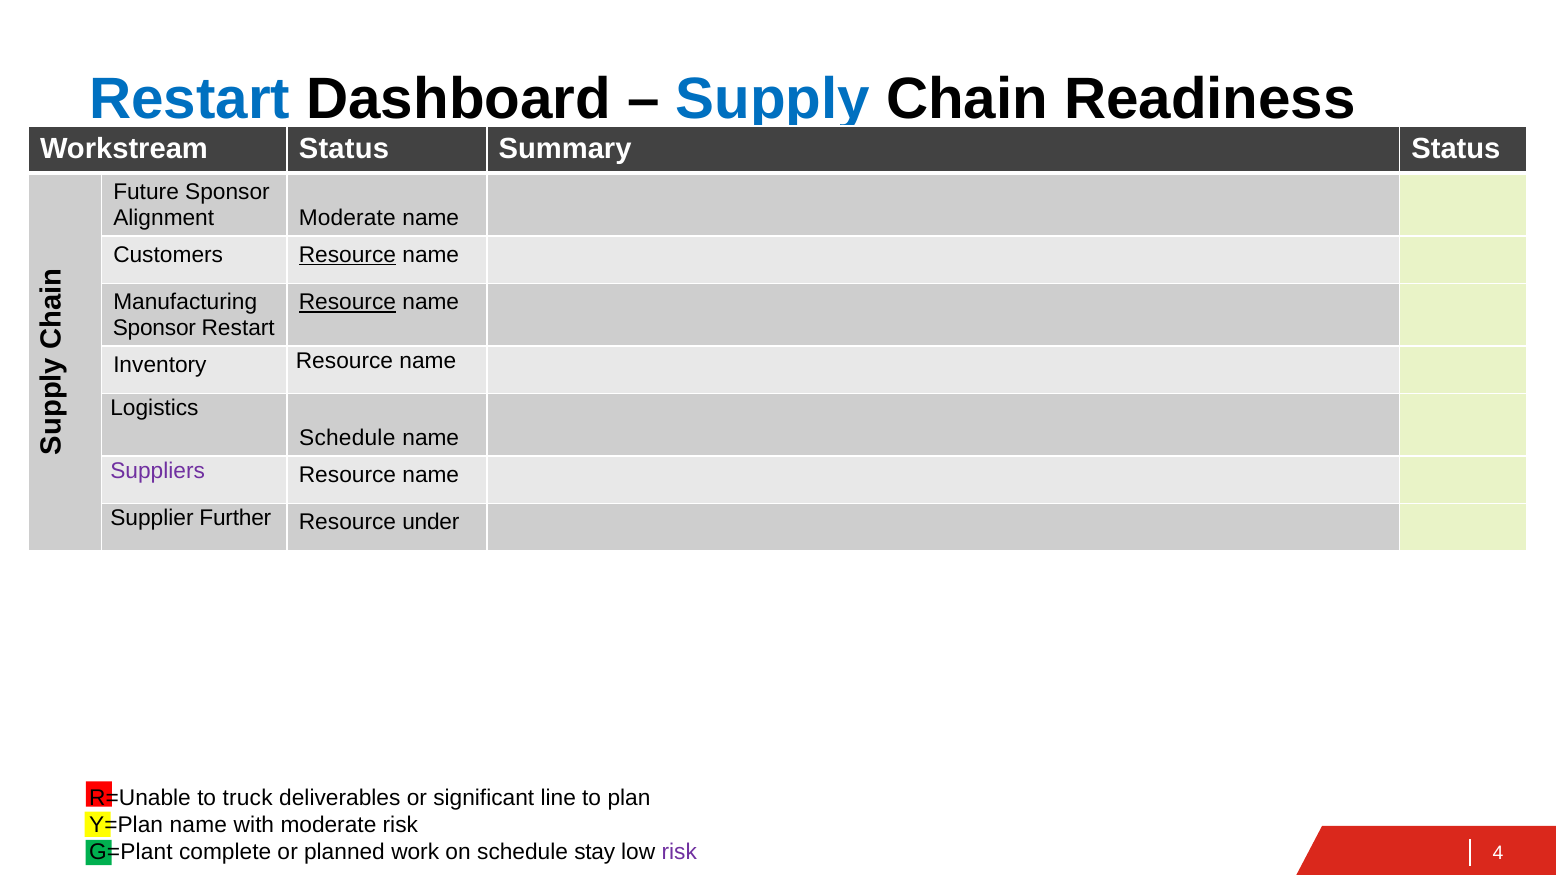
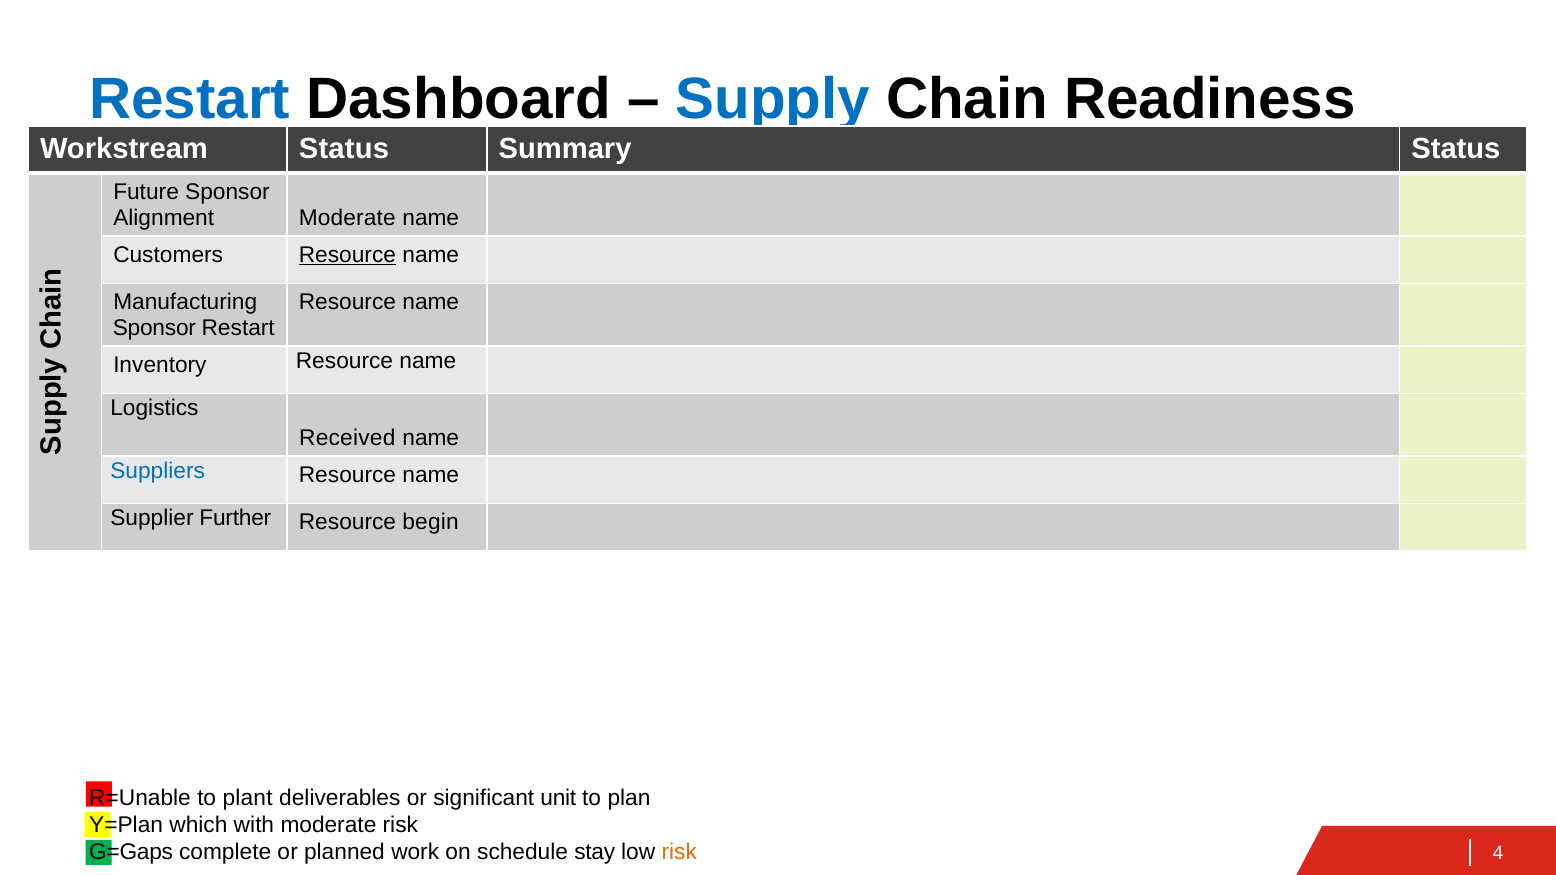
Resource underline: present -> none (347, 302)
Schedule: Schedule -> Received (347, 438)
Suppliers colour: purple -> blue (158, 471)
under: under -> begin (431, 522)
truck: truck -> plant (248, 798)
line: line -> unit (558, 798)
Y=Plan name: name -> which (198, 825)
G=Plant: G=Plant -> G=Gaps (131, 853)
risk colour: purple -> orange (679, 853)
